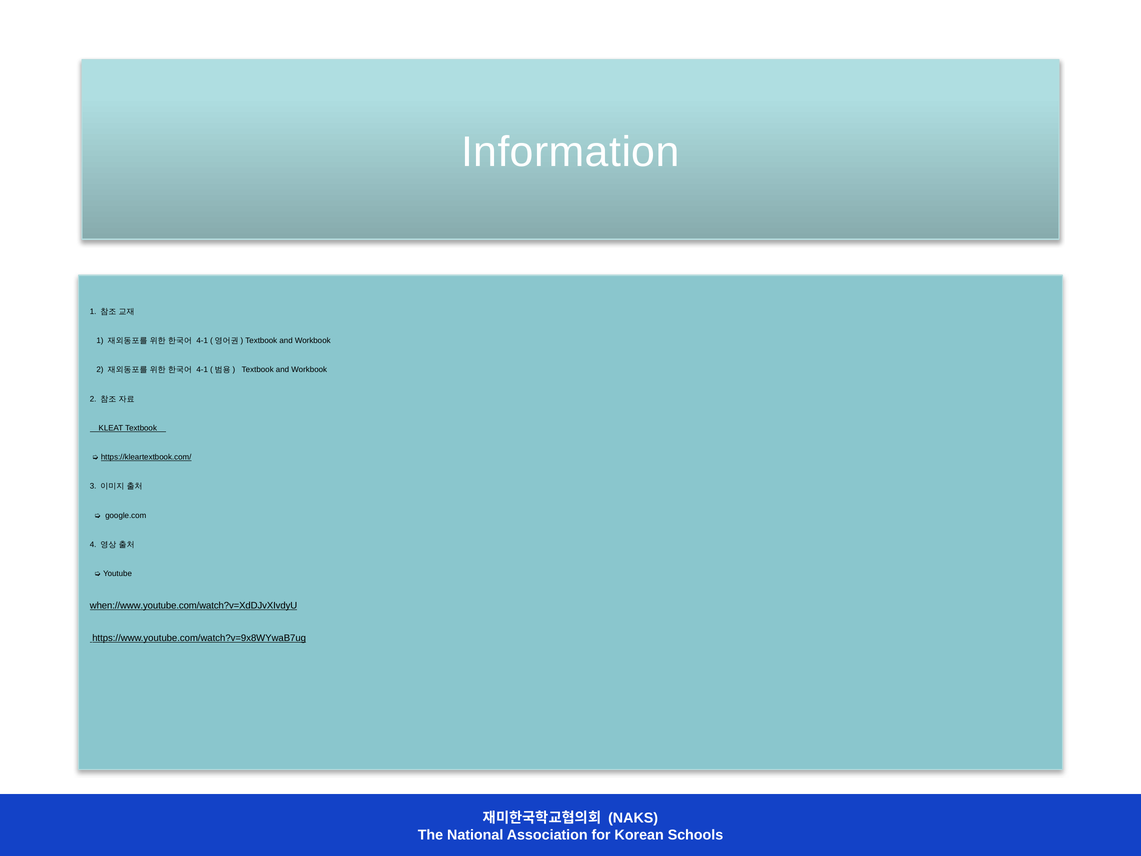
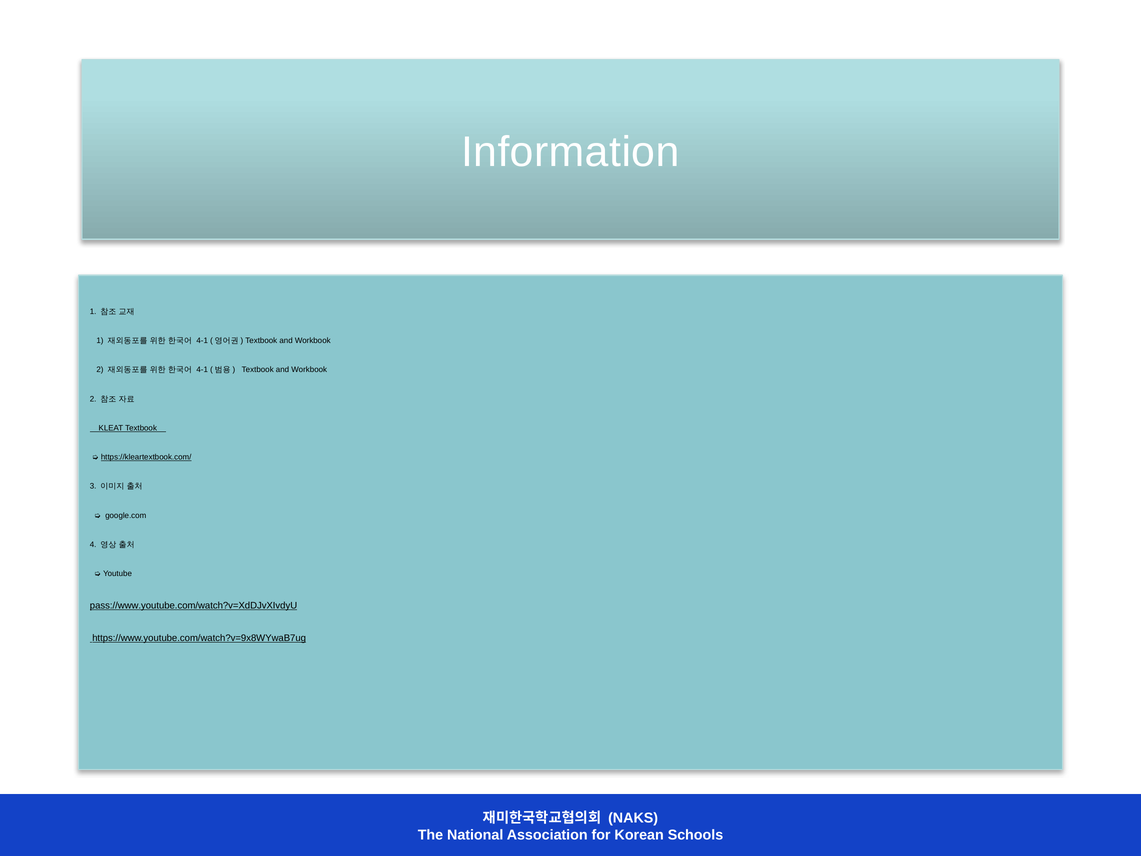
when://www.youtube.com/watch?v=XdDJvXIvdyU: when://www.youtube.com/watch?v=XdDJvXIvdyU -> pass://www.youtube.com/watch?v=XdDJvXIvdyU (193, 605)
